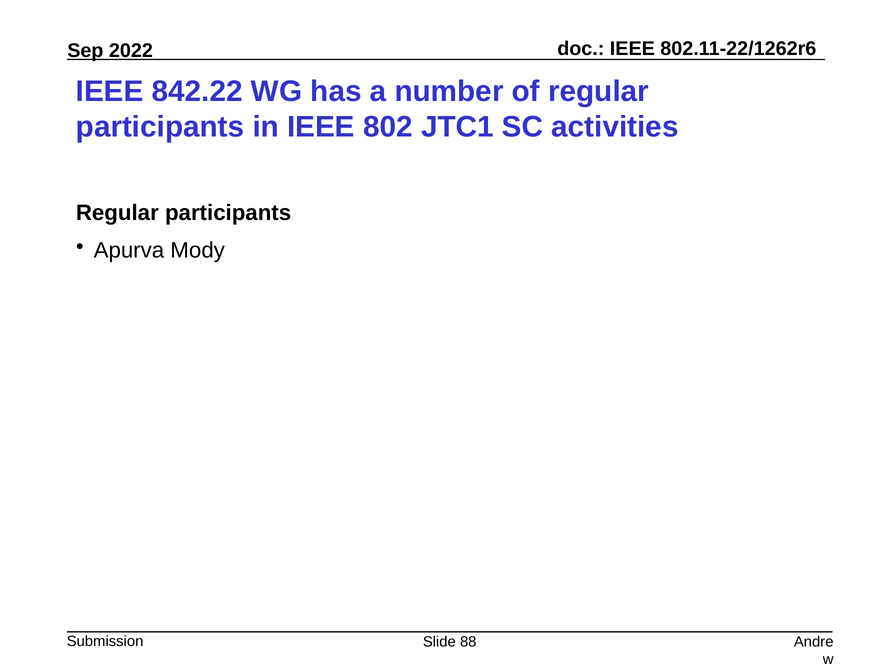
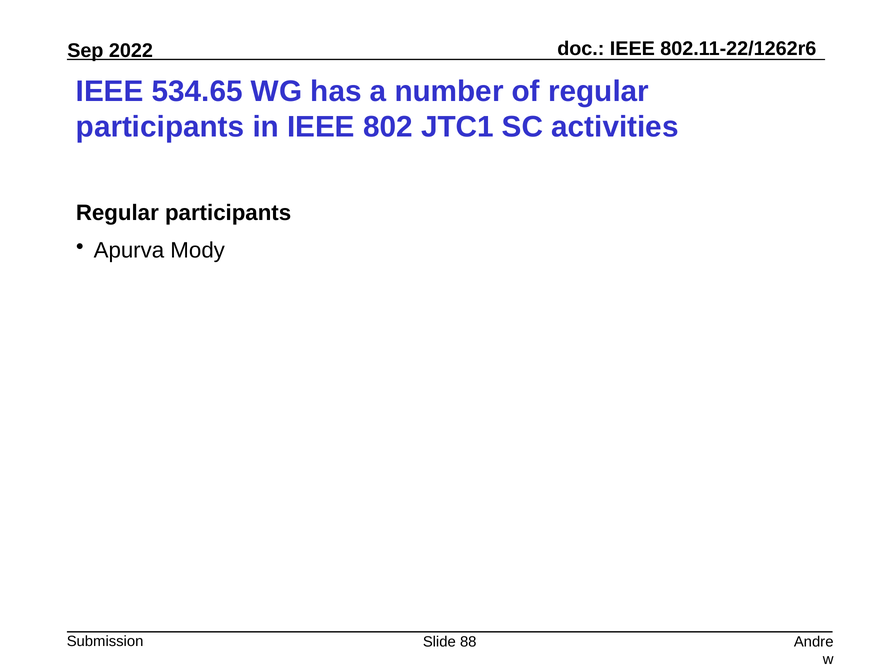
842.22: 842.22 -> 534.65 (197, 91)
